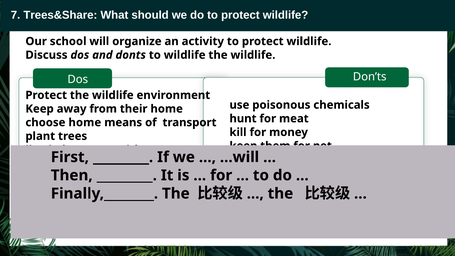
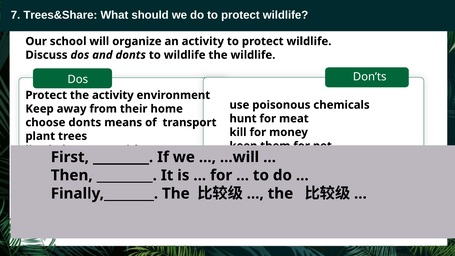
Protect the wildlife: wildlife -> activity (113, 95)
choose home: home -> donts (85, 122)
